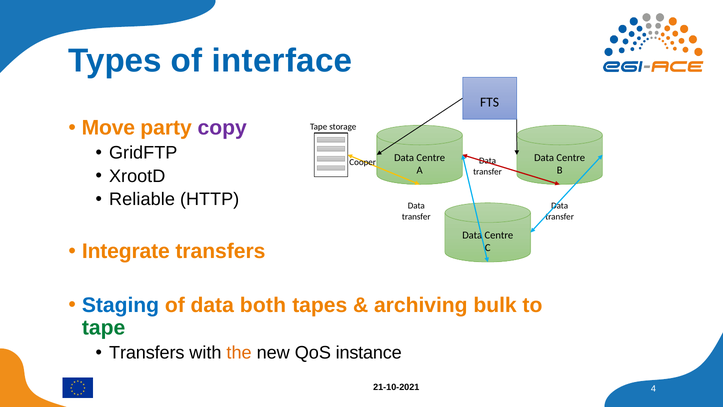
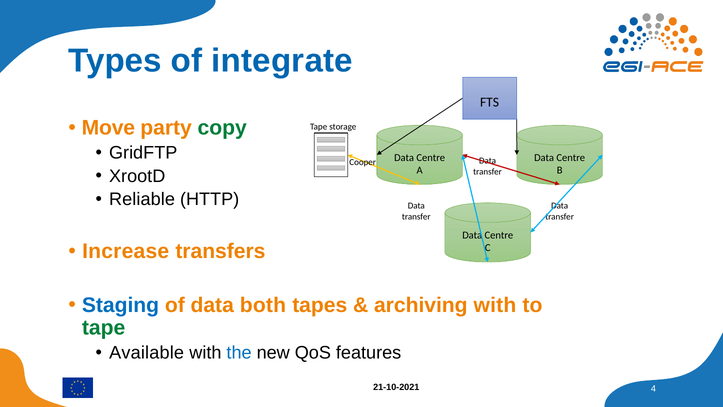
interface: interface -> integrate (282, 61)
copy colour: purple -> green (222, 128)
Integrate: Integrate -> Increase (126, 251)
archiving bulk: bulk -> with (495, 305)
Transfers: Transfers -> Available (147, 353)
the colour: orange -> blue (239, 353)
instance: instance -> features (369, 353)
